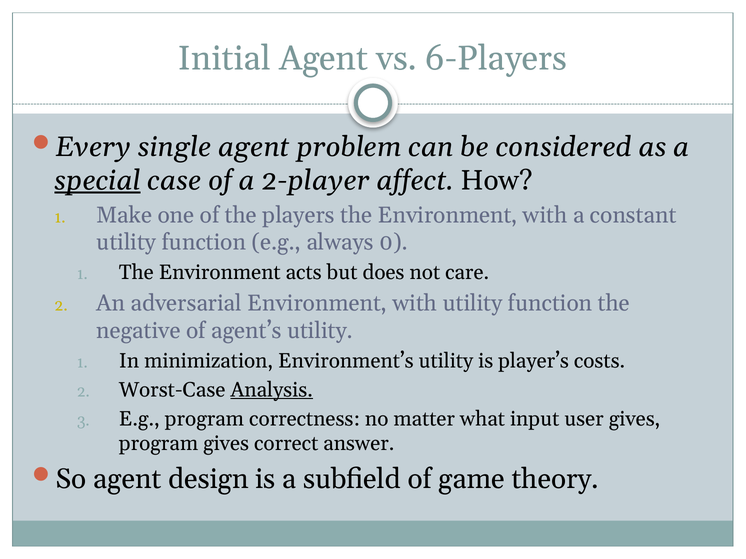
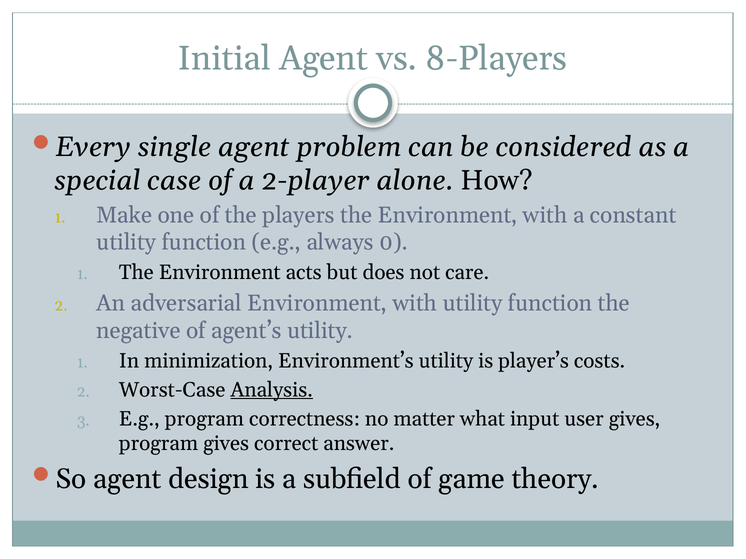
6-Players: 6-Players -> 8-Players (496, 59)
special underline: present -> none (98, 181)
affect: affect -> alone (415, 181)
